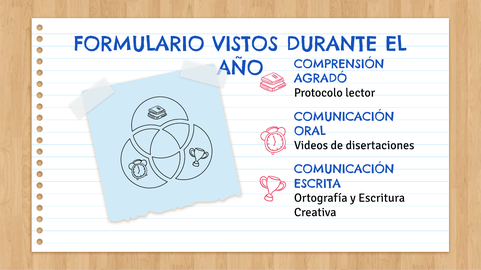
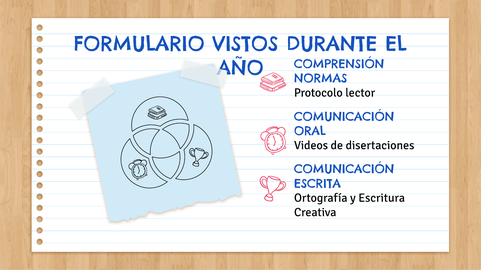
AGRADÓ: AGRADÓ -> NORMAS (321, 79)
